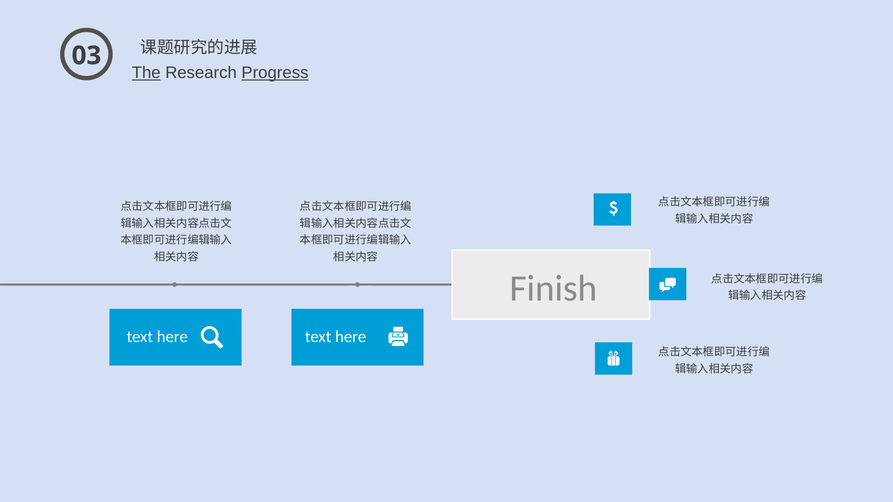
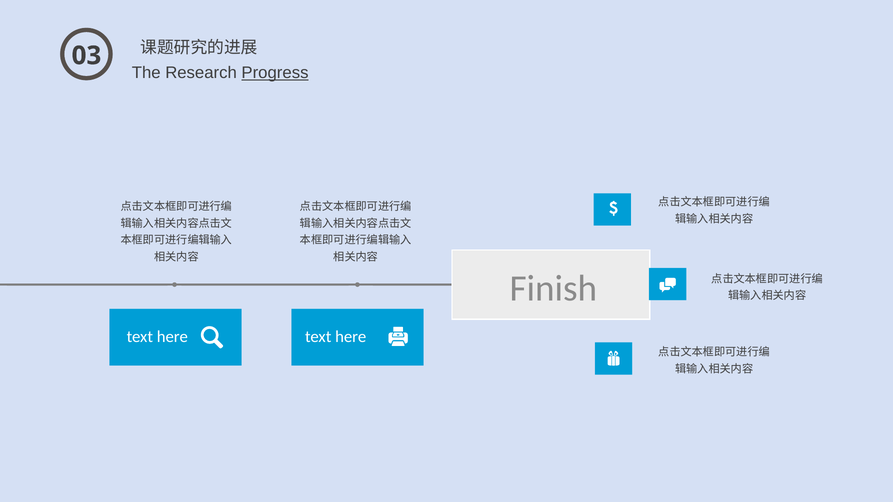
The underline: present -> none (146, 73)
